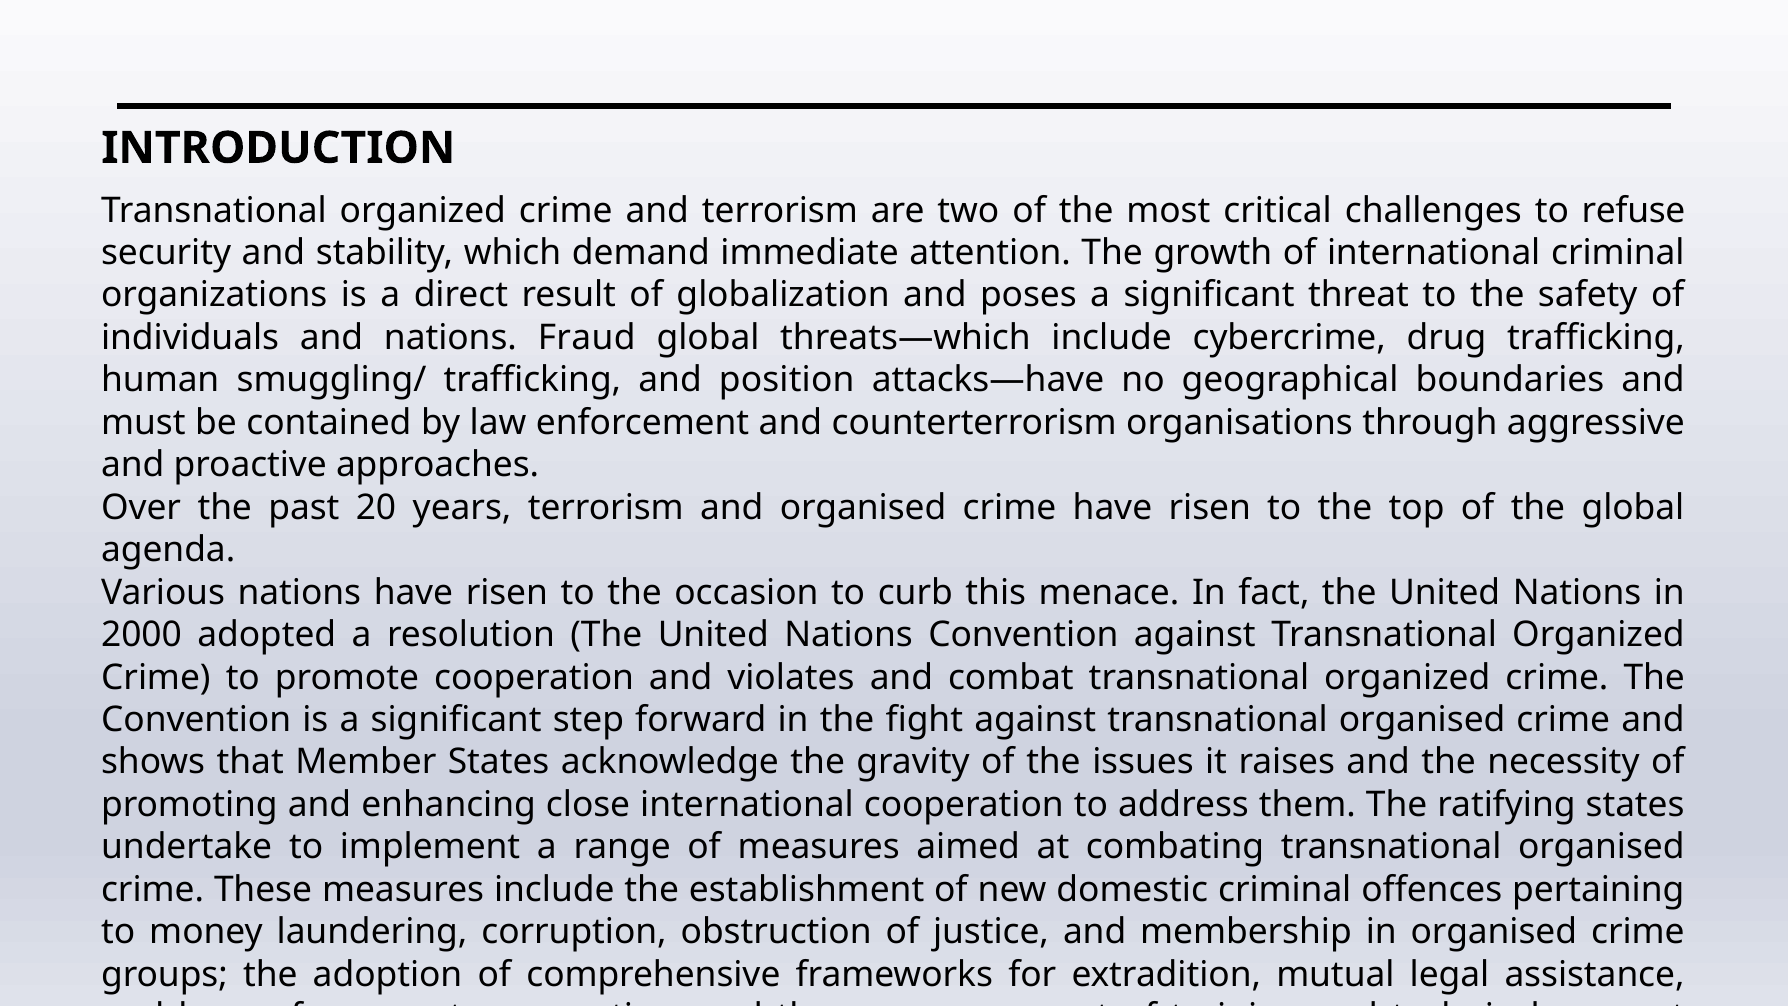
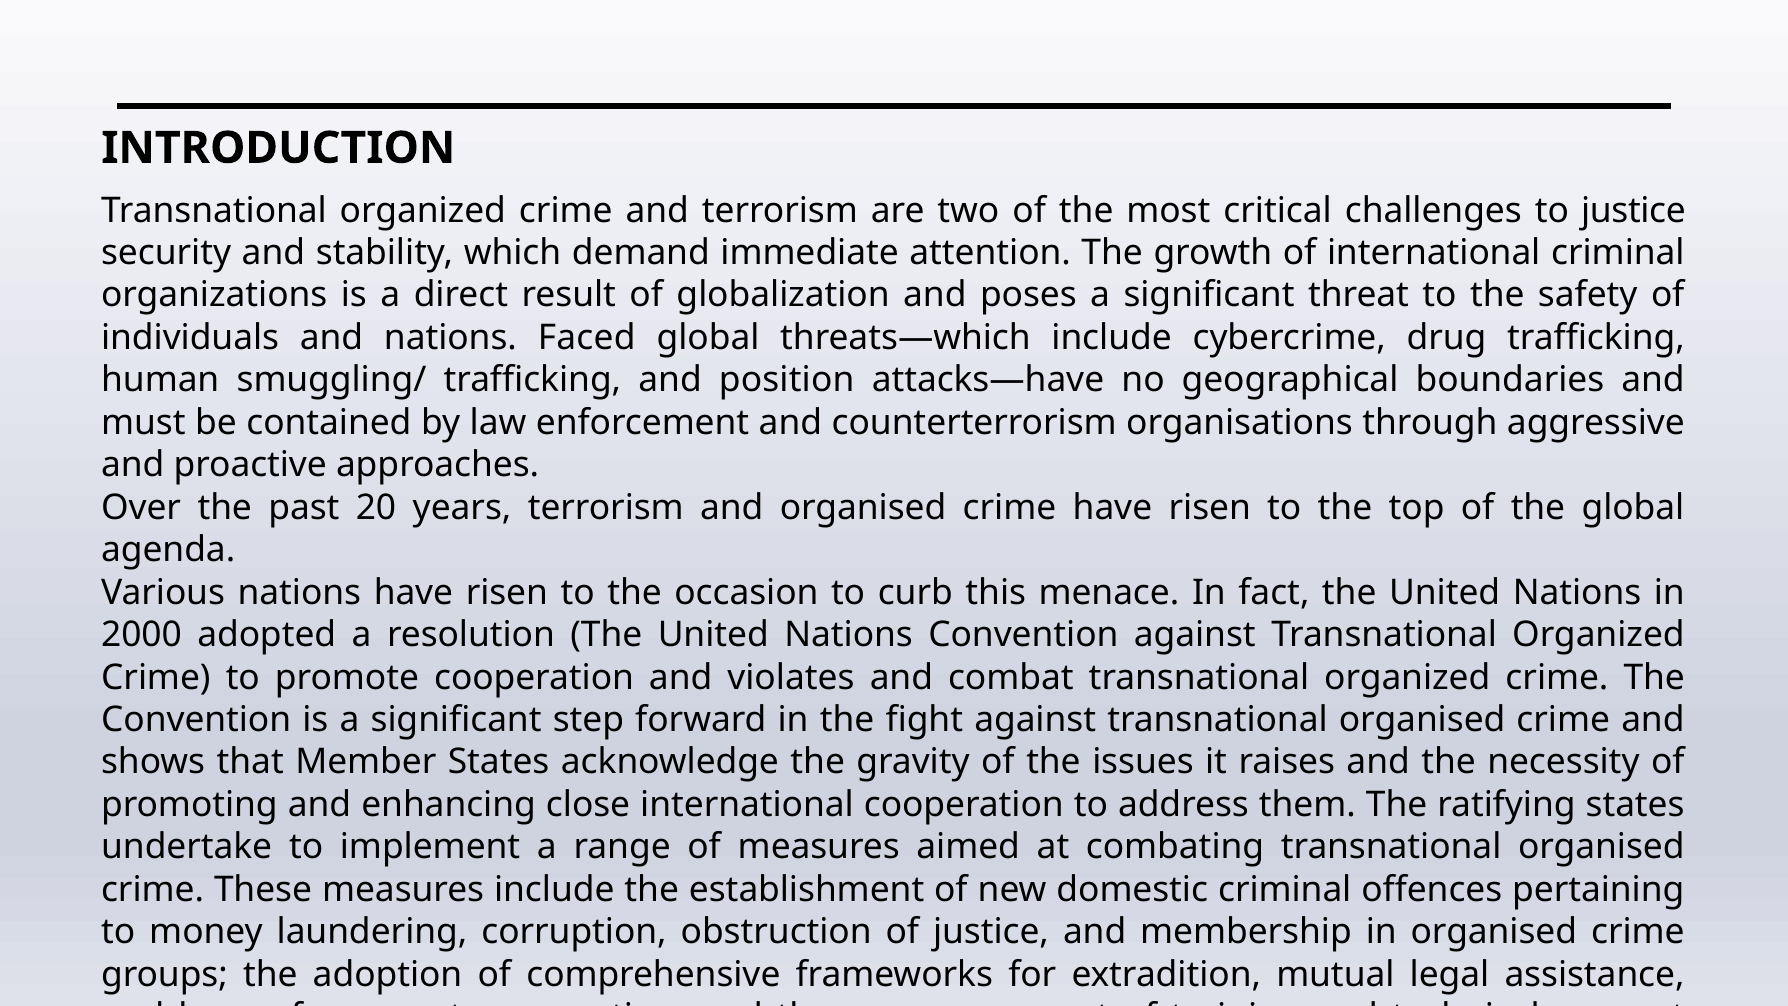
to refuse: refuse -> justice (1633, 210)
Fraud: Fraud -> Faced (587, 338)
